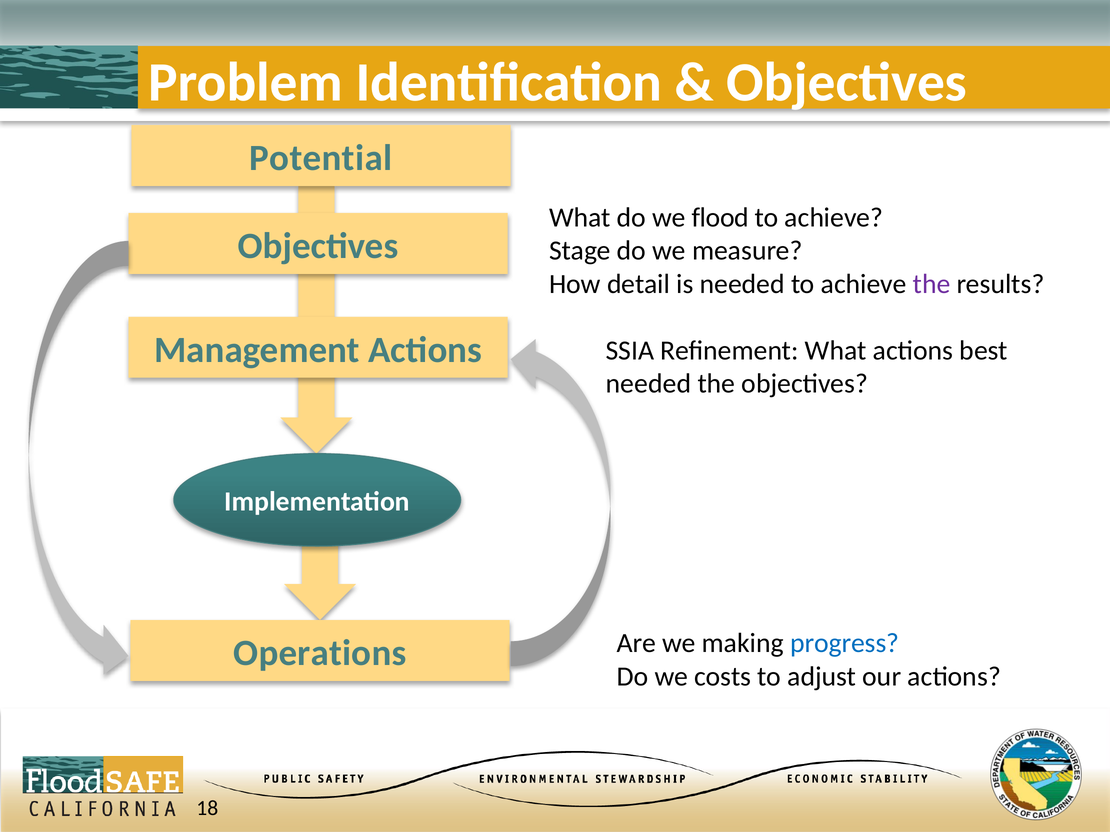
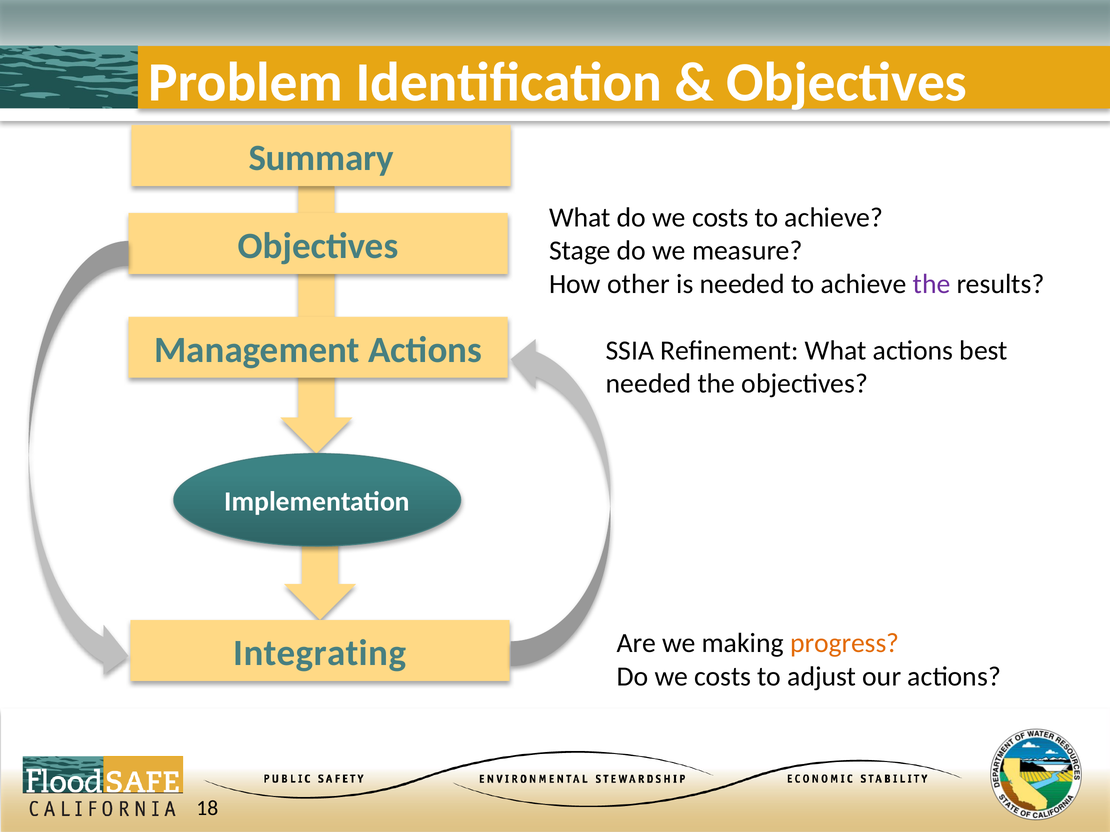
Potential: Potential -> Summary (321, 158)
What do we flood: flood -> costs (720, 218)
detail: detail -> other (638, 284)
progress colour: blue -> orange (845, 644)
Operations: Operations -> Integrating (320, 653)
